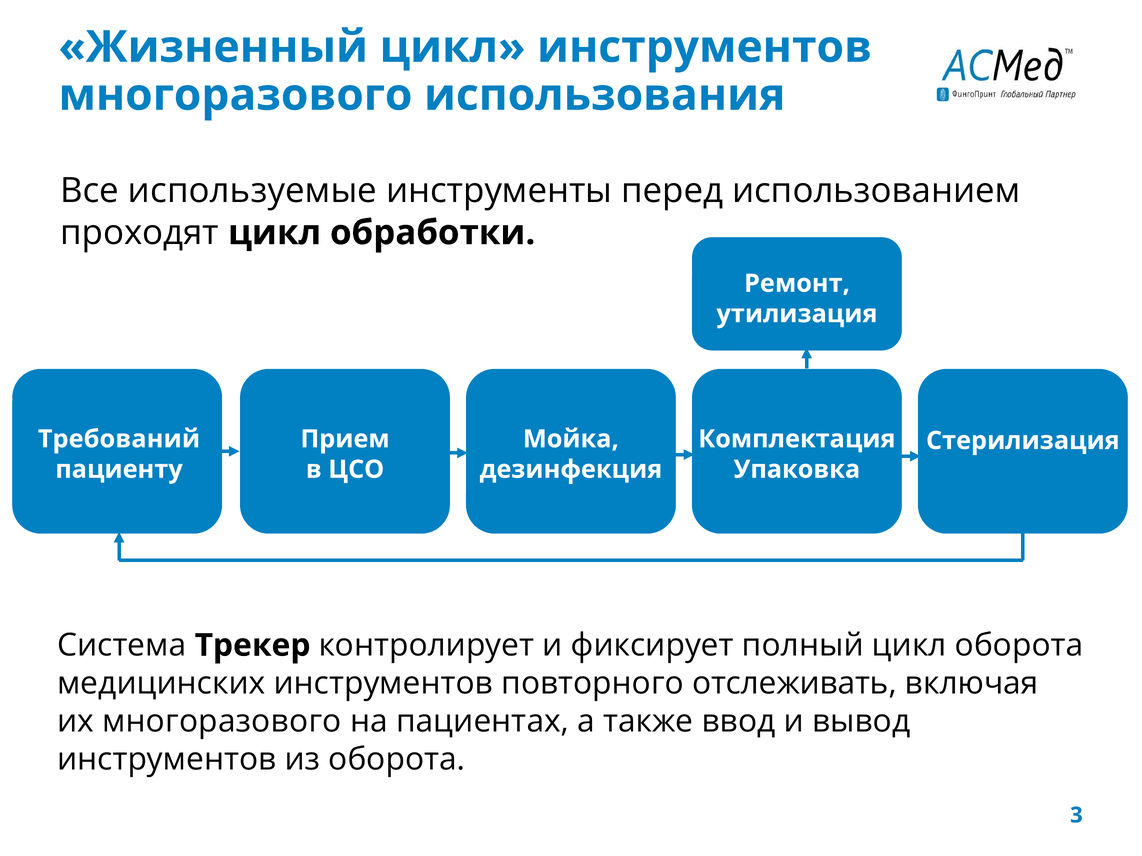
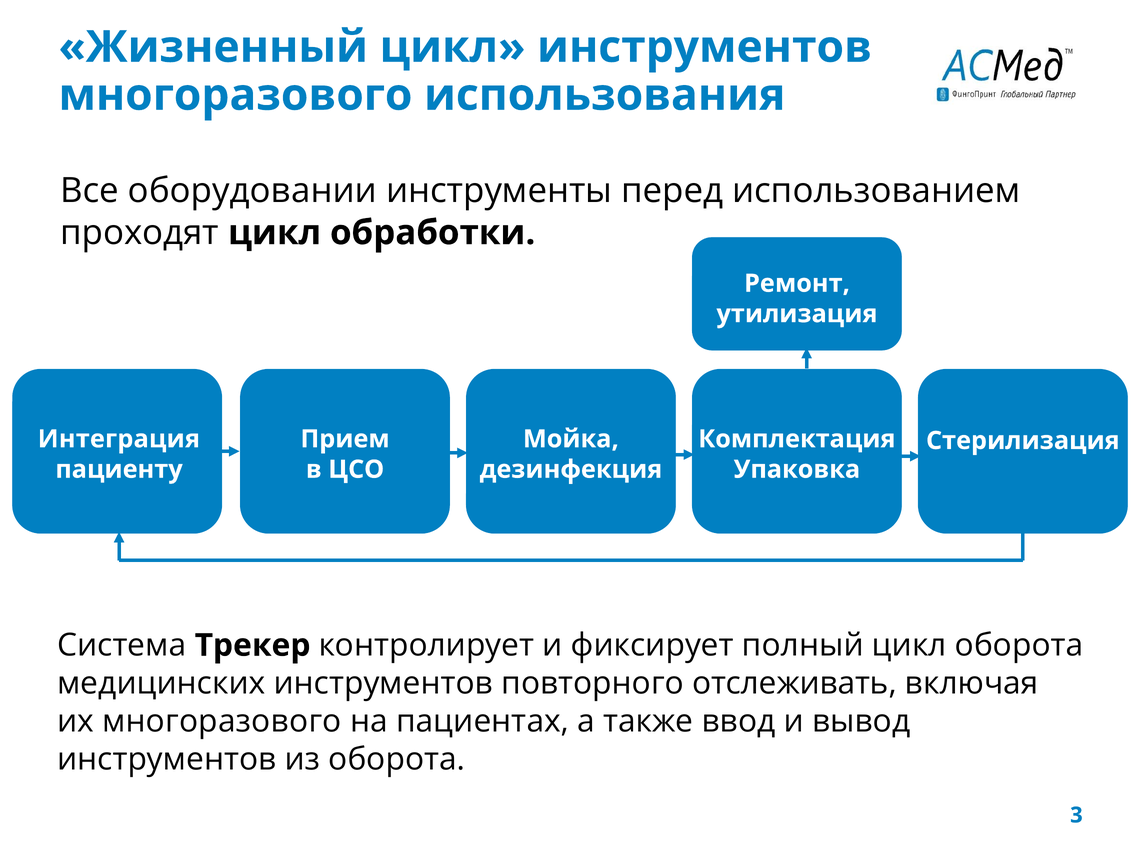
используемые: используемые -> оборудовании (253, 191)
Требований: Требований -> Интеграция (119, 439)
